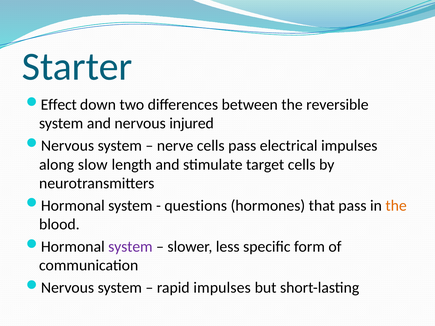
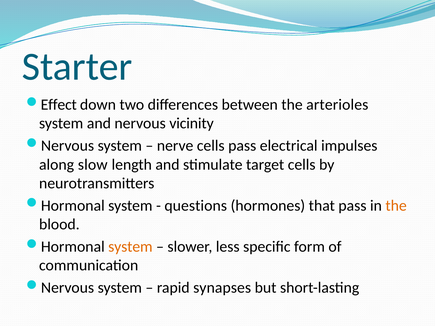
reversible: reversible -> arterioles (337, 105)
injured: injured -> vicinity (192, 124)
system colour: purple -> orange (130, 247)
rapid impulses: impulses -> synapses (222, 288)
